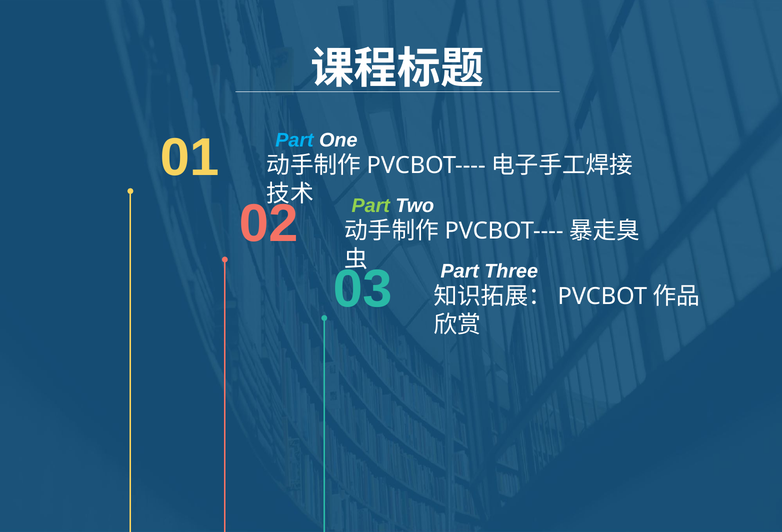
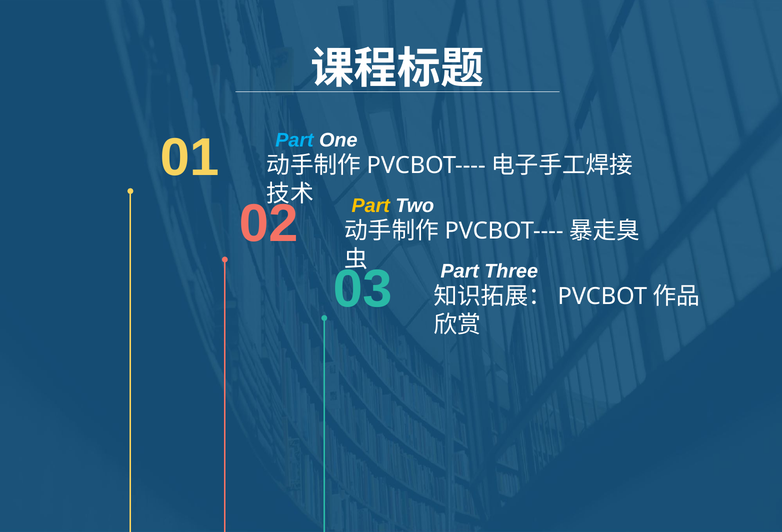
Part colour: light green -> yellow (371, 206)
